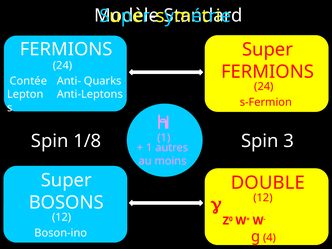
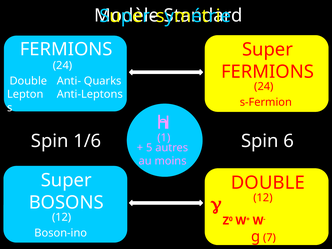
Contée: Contée -> Double (28, 81)
1/8: 1/8 -> 1/6 (87, 141)
3: 3 -> 6 (289, 141)
1: 1 -> 5 (149, 148)
4: 4 -> 7 (270, 238)
